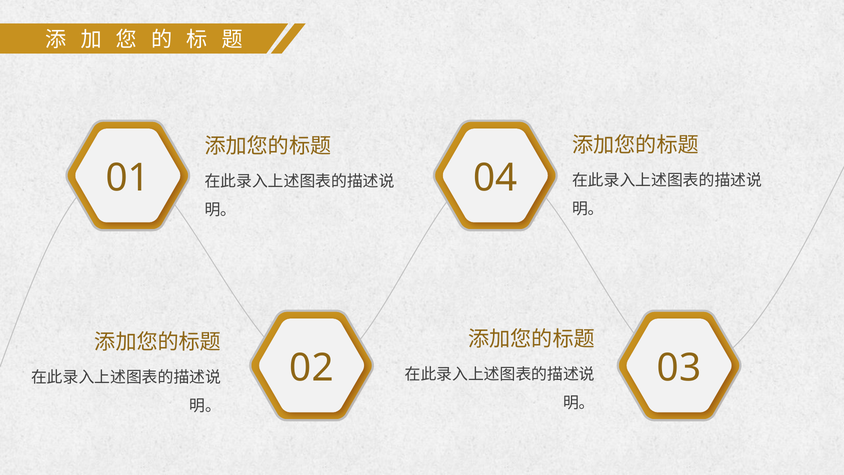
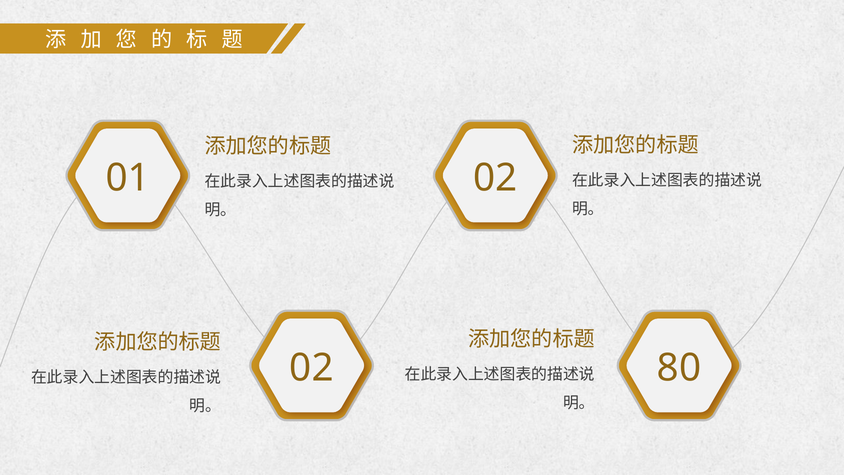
01 04: 04 -> 02 (495, 178)
03: 03 -> 80 (679, 368)
